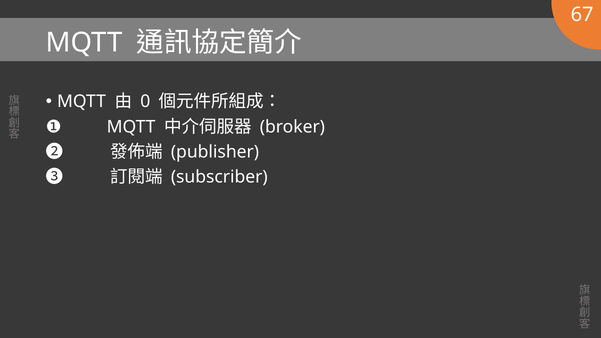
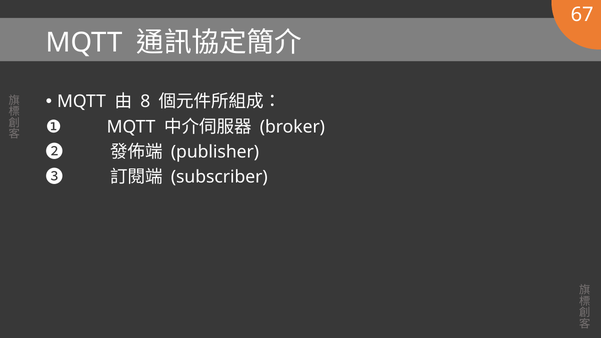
0: 0 -> 8 (145, 102)
